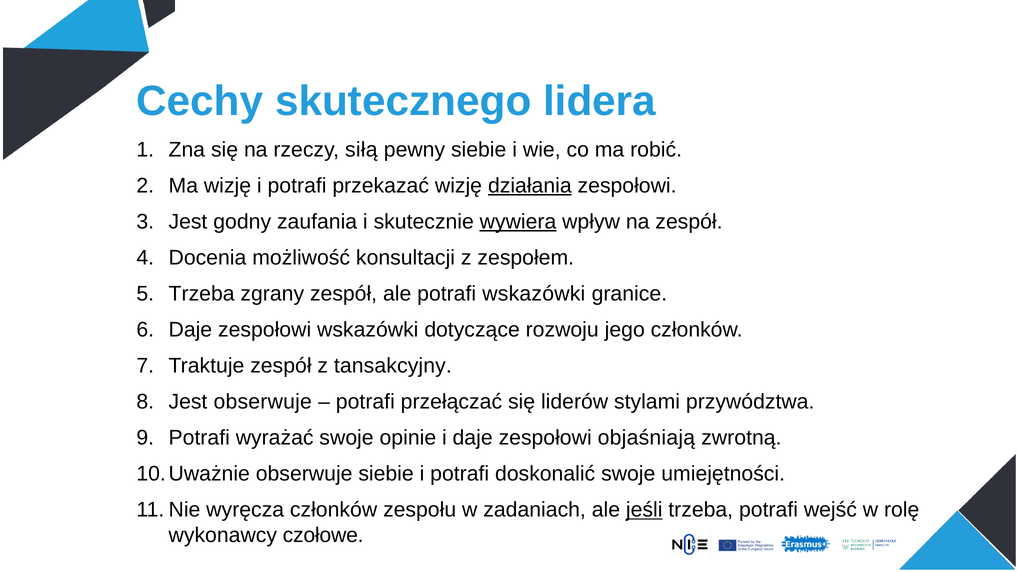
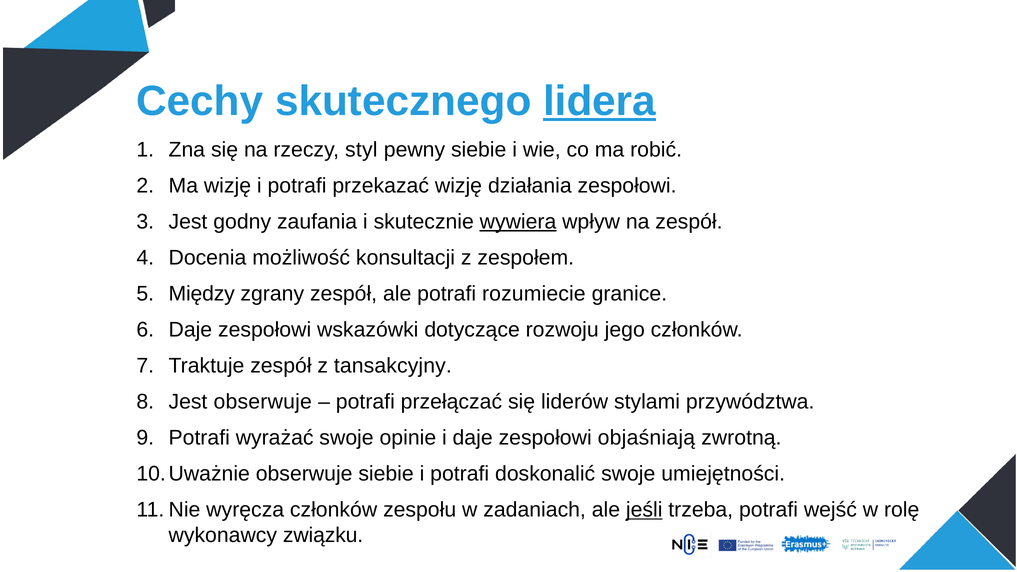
lidera underline: none -> present (600, 101)
siłą: siłą -> styl (361, 150)
działania underline: present -> none (530, 186)
Trzeba: Trzeba -> Między (202, 294)
potrafi wskazówki: wskazówki -> rozumiecie (534, 294)
czołowe: czołowe -> związku (323, 535)
